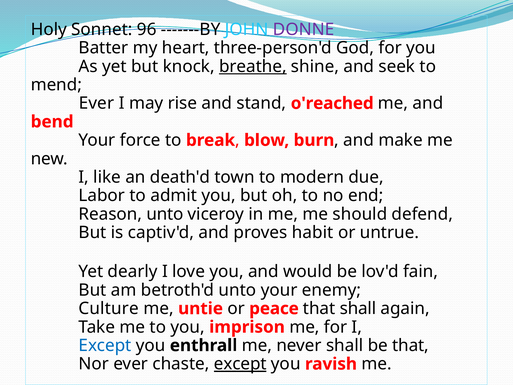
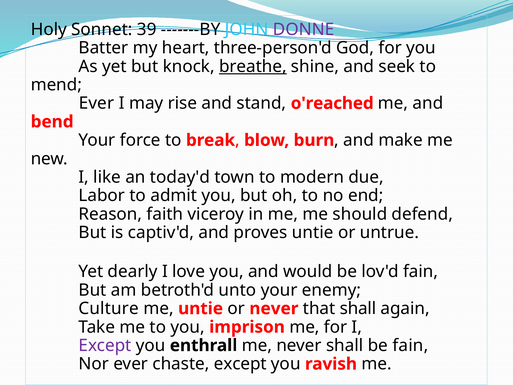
96: 96 -> 39 (147, 29)
death'd: death'd -> today'd (180, 177)
Reason unto: unto -> faith (165, 214)
proves habit: habit -> untie (313, 232)
or peace: peace -> never (274, 308)
Except colour: blue -> purple (105, 345)
be that: that -> fain (410, 345)
except underline: present -> none (240, 364)
